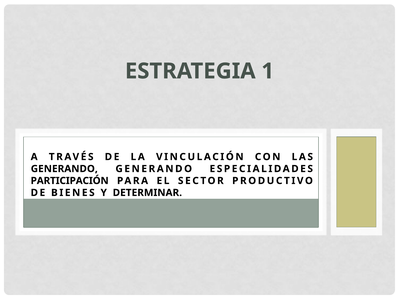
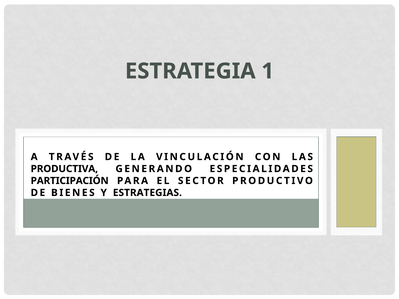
GENERANDO: GENERANDO -> PRODUCTIVA (64, 169)
DETERMINAR: DETERMINAR -> ESTRATEGIAS (147, 193)
